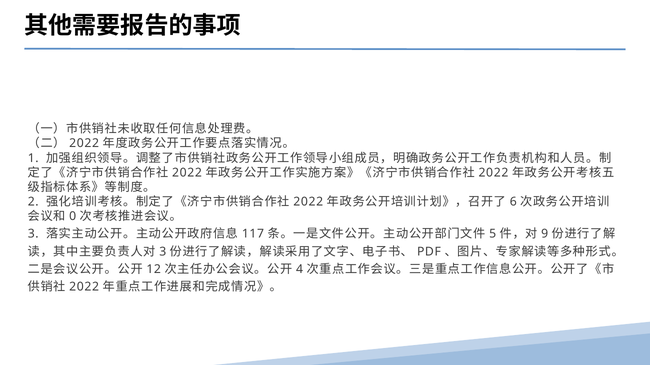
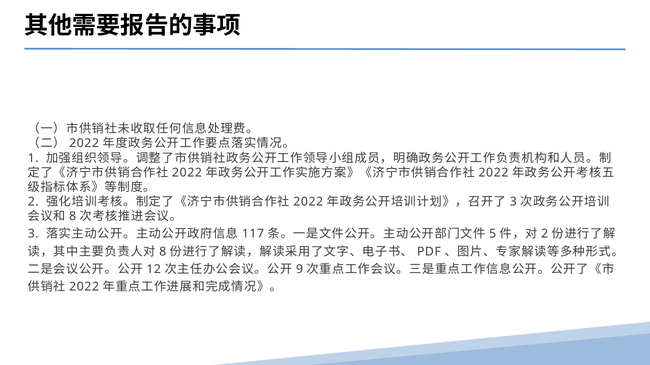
6: 6 -> 3 (513, 202)
0: 0 -> 8 (73, 217)
9: 9 -> 2 (545, 234)
3: 3 -> 8 (163, 252)
4: 4 -> 9 (300, 269)
